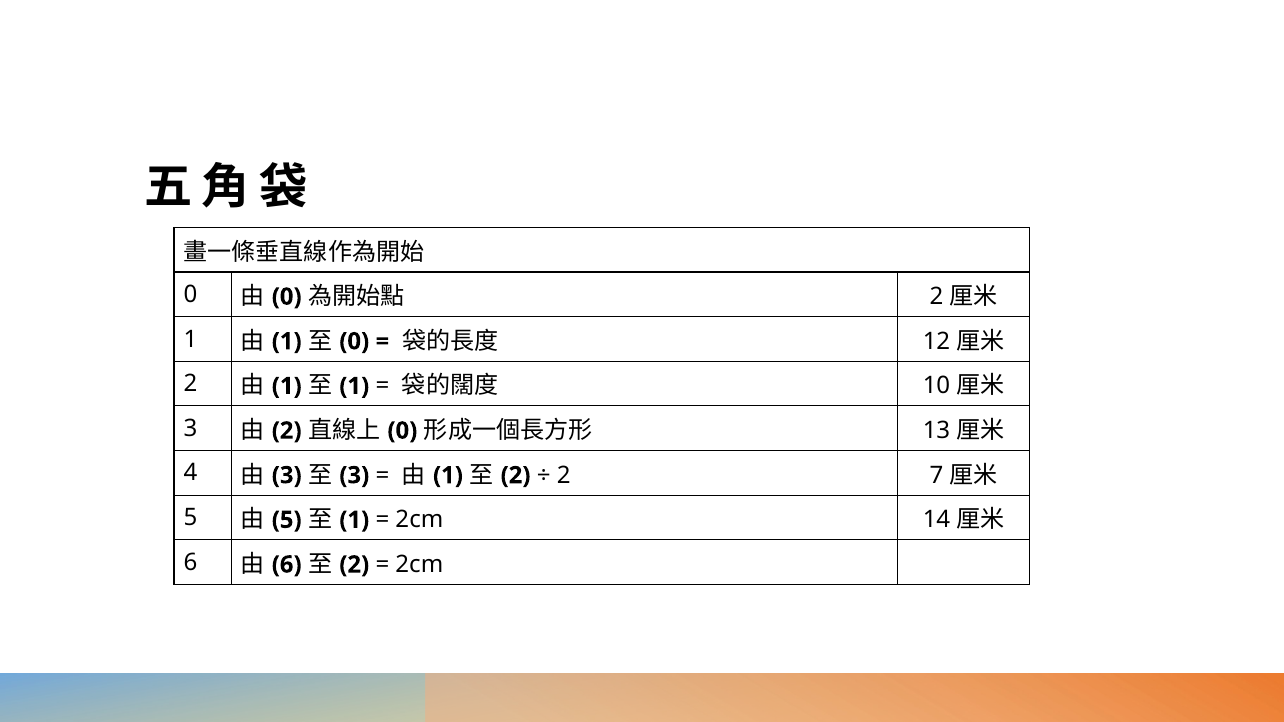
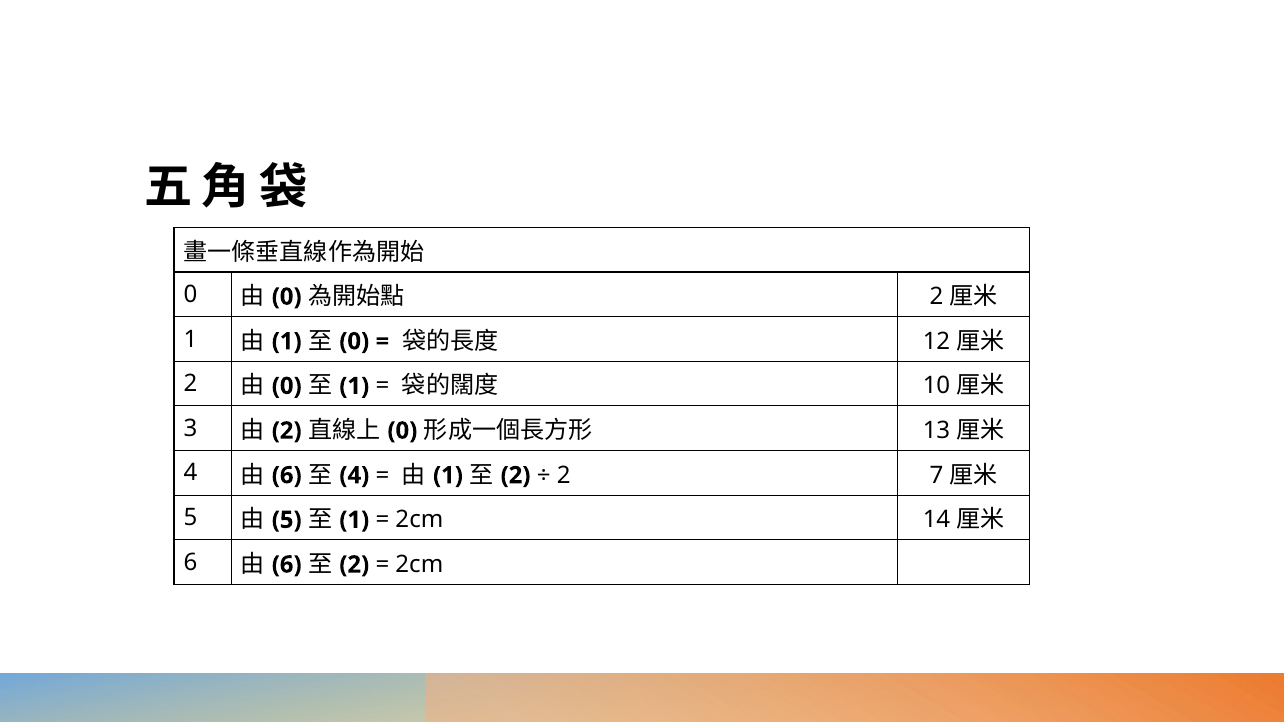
1: 1 -> 0 (287, 386)
3: 3 -> 6 (287, 475)
3: 3 -> 4 (354, 475)
